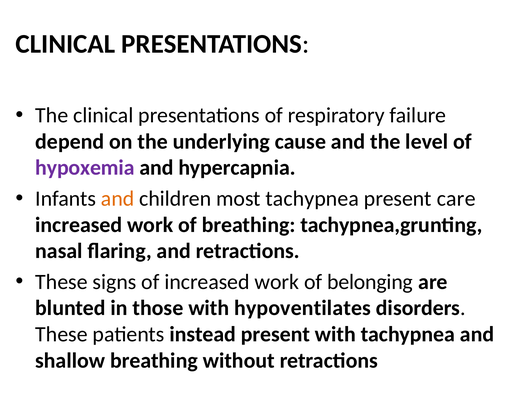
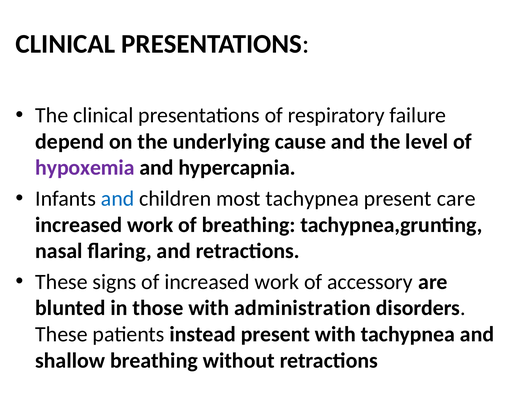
and colour: orange -> blue (118, 199)
belonging: belonging -> accessory (370, 282)
hypoventilates: hypoventilates -> administration (303, 309)
